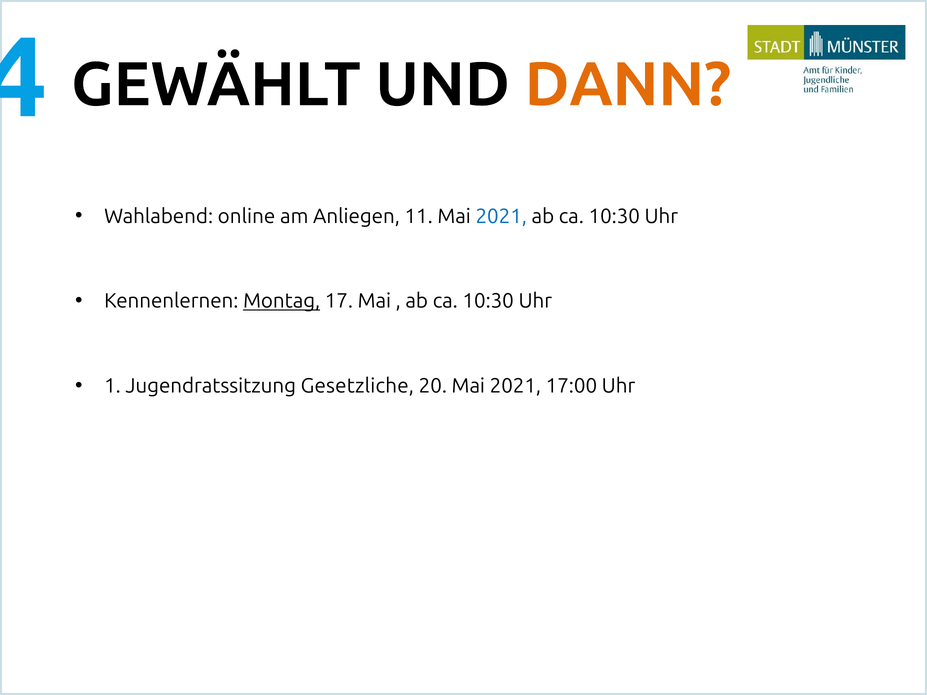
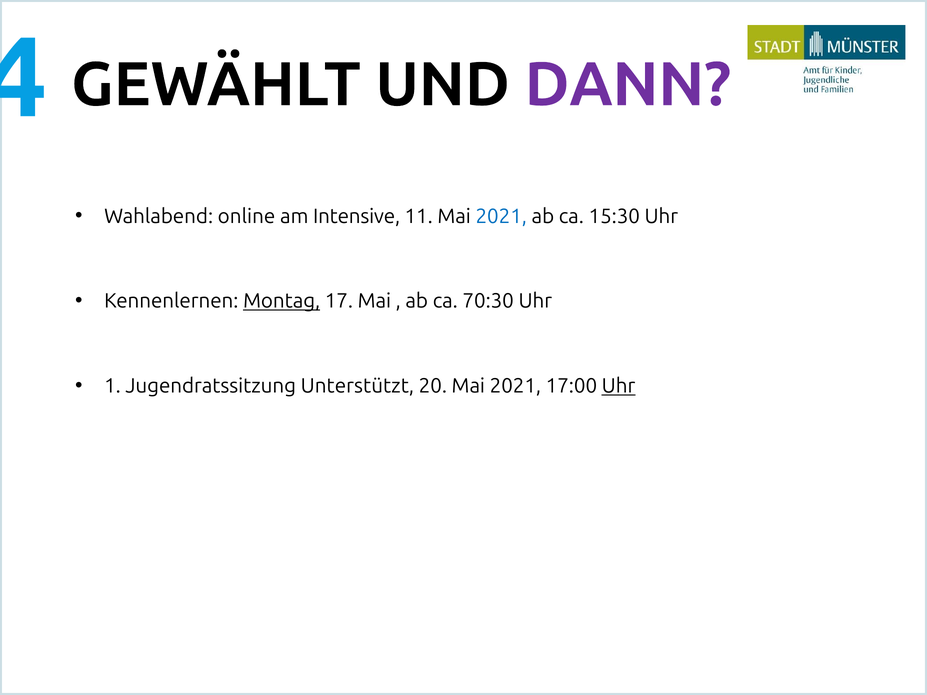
DANN colour: orange -> purple (628, 85)
Anliegen: Anliegen -> Intensive (357, 216)
10:30: 10:30 -> 15:30 (614, 216)
10:30: 10:30 -> 70:30 (488, 301)
Gesetzliche: Gesetzliche -> Unterstützt (357, 386)
Uhr underline: none -> present (619, 386)
